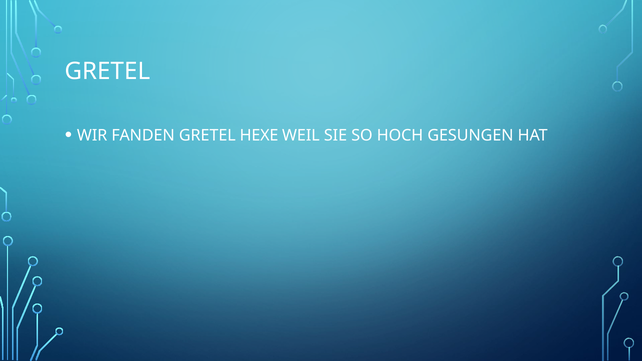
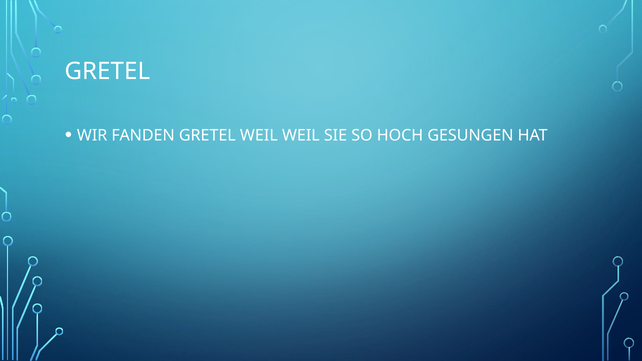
GRETEL HEXE: HEXE -> WEIL (259, 135)
